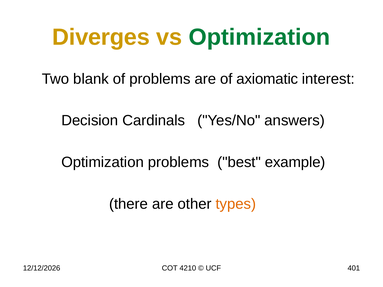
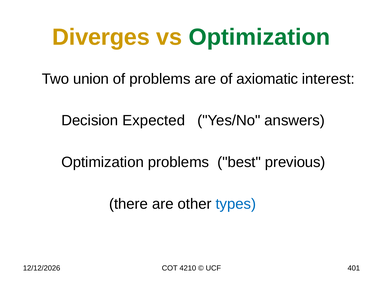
blank: blank -> union (91, 79)
Cardinals: Cardinals -> Expected (154, 121)
example: example -> previous (295, 162)
types colour: orange -> blue (236, 204)
